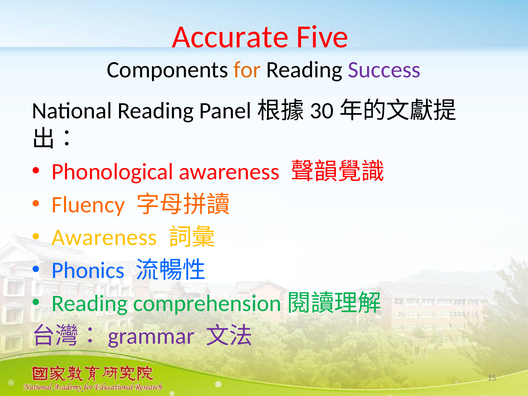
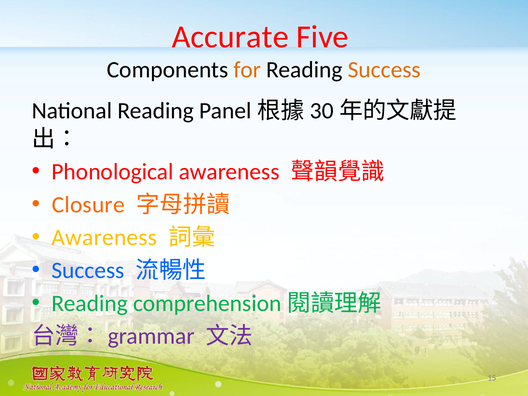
Success colour: purple -> orange (384, 70)
Fluency: Fluency -> Closure (88, 205)
Phonics: Phonics -> Success (88, 270)
